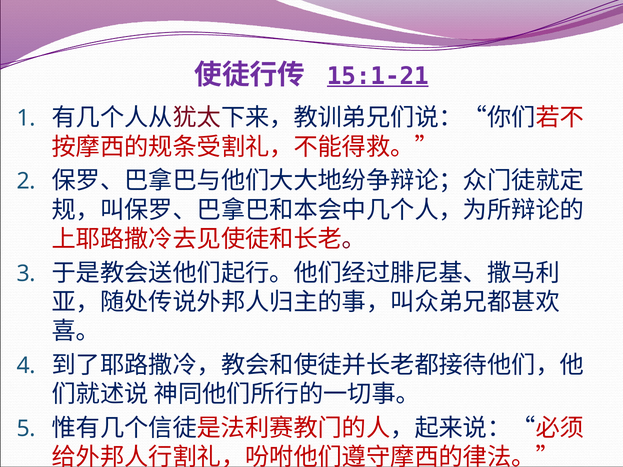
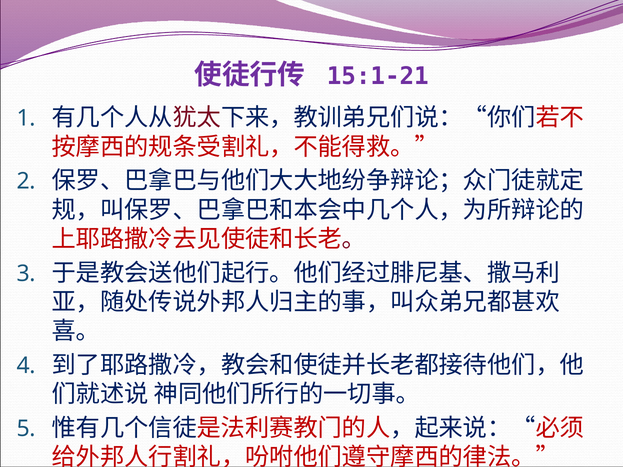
15:1-21 underline: present -> none (378, 76)
